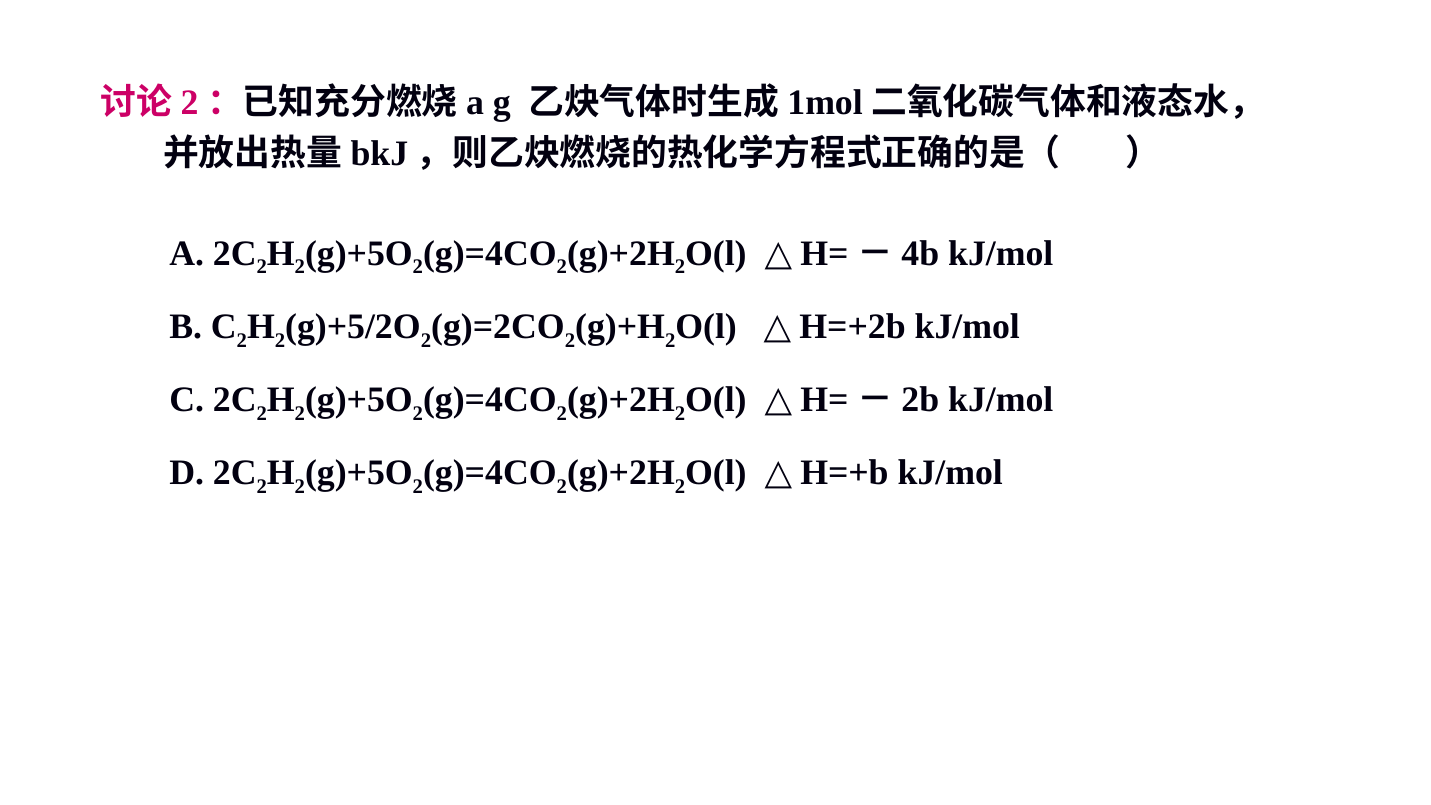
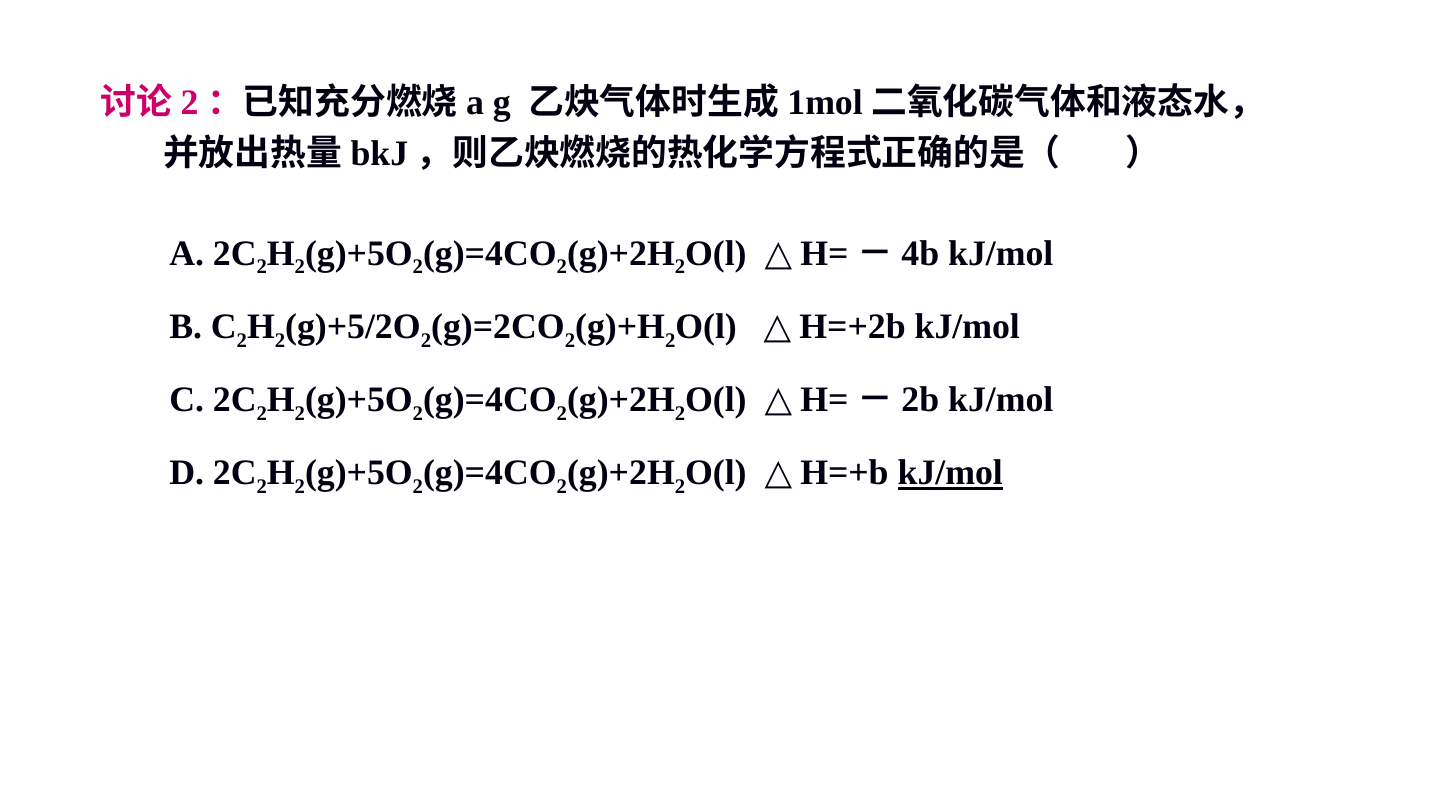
kJ/mol underline: none -> present (950, 473)
